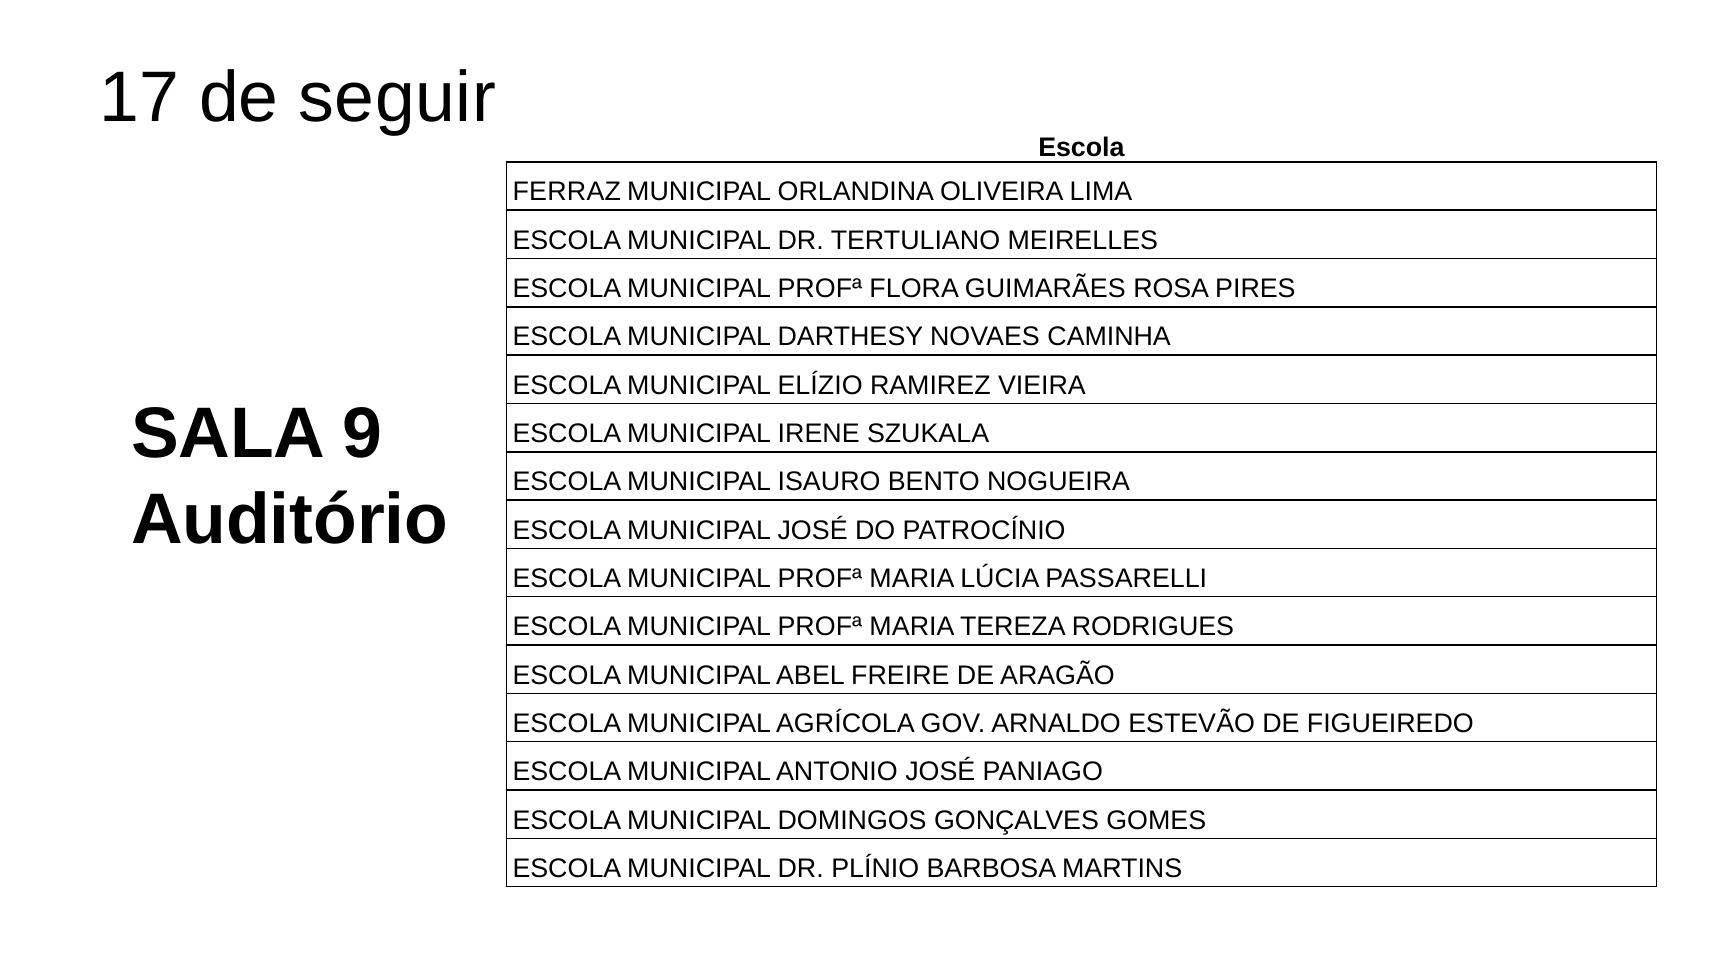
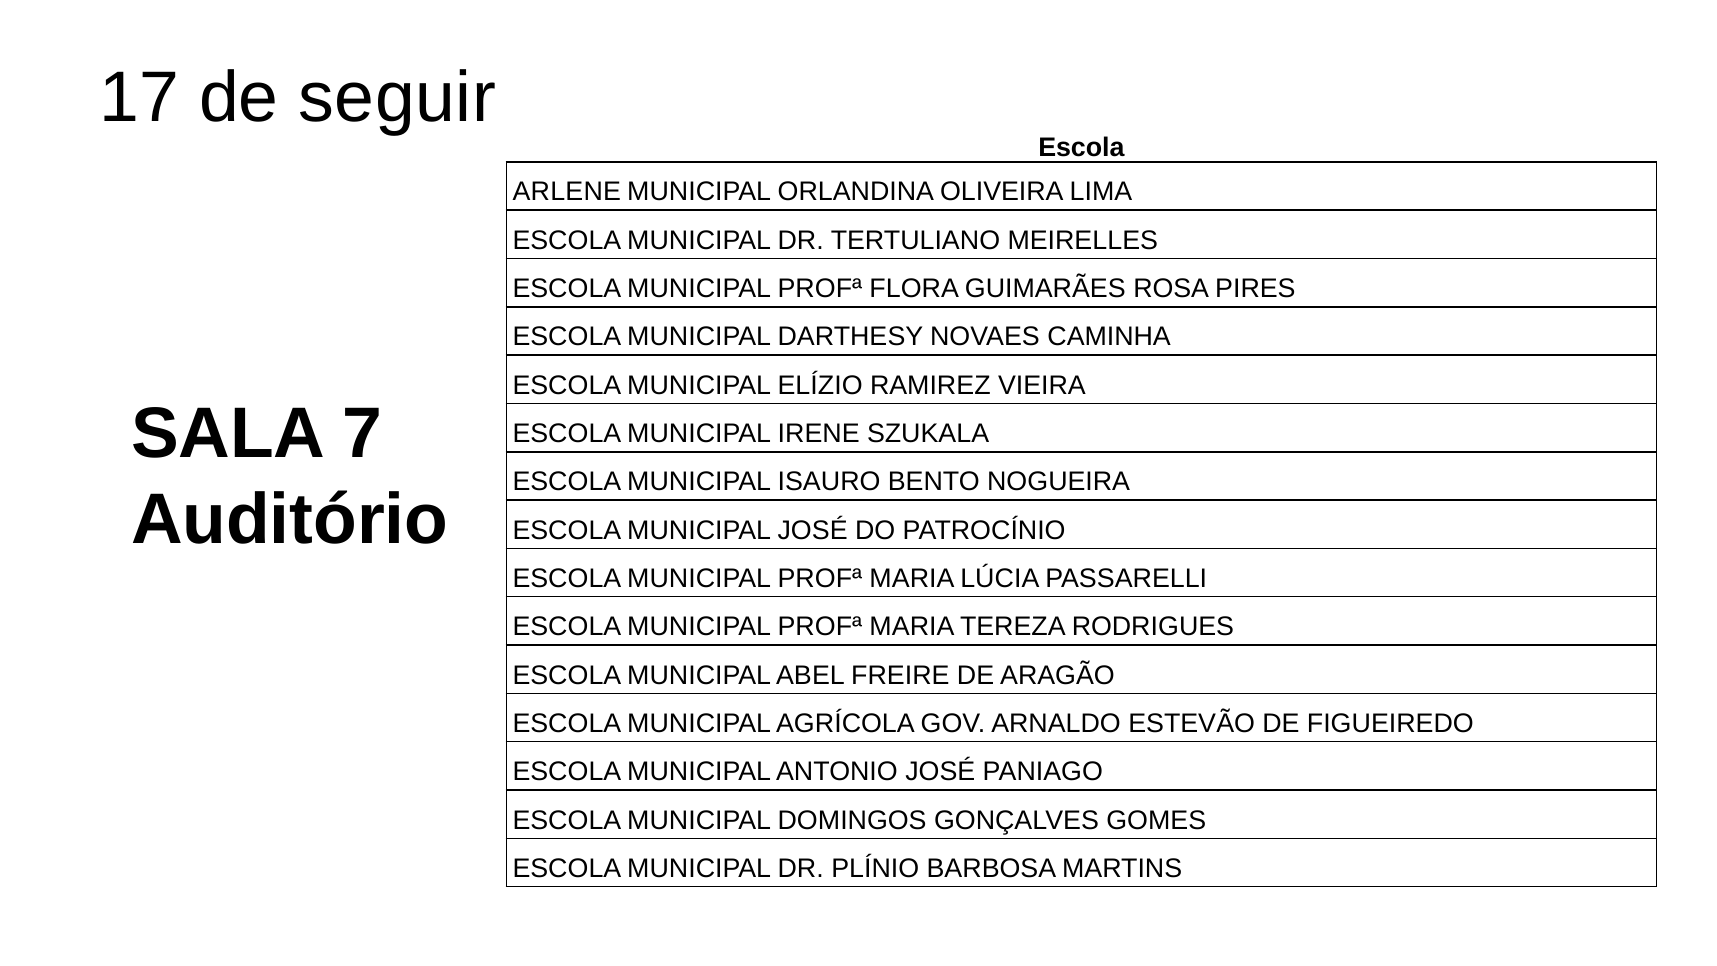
FERRAZ: FERRAZ -> ARLENE (567, 192)
9: 9 -> 7 (363, 434)
